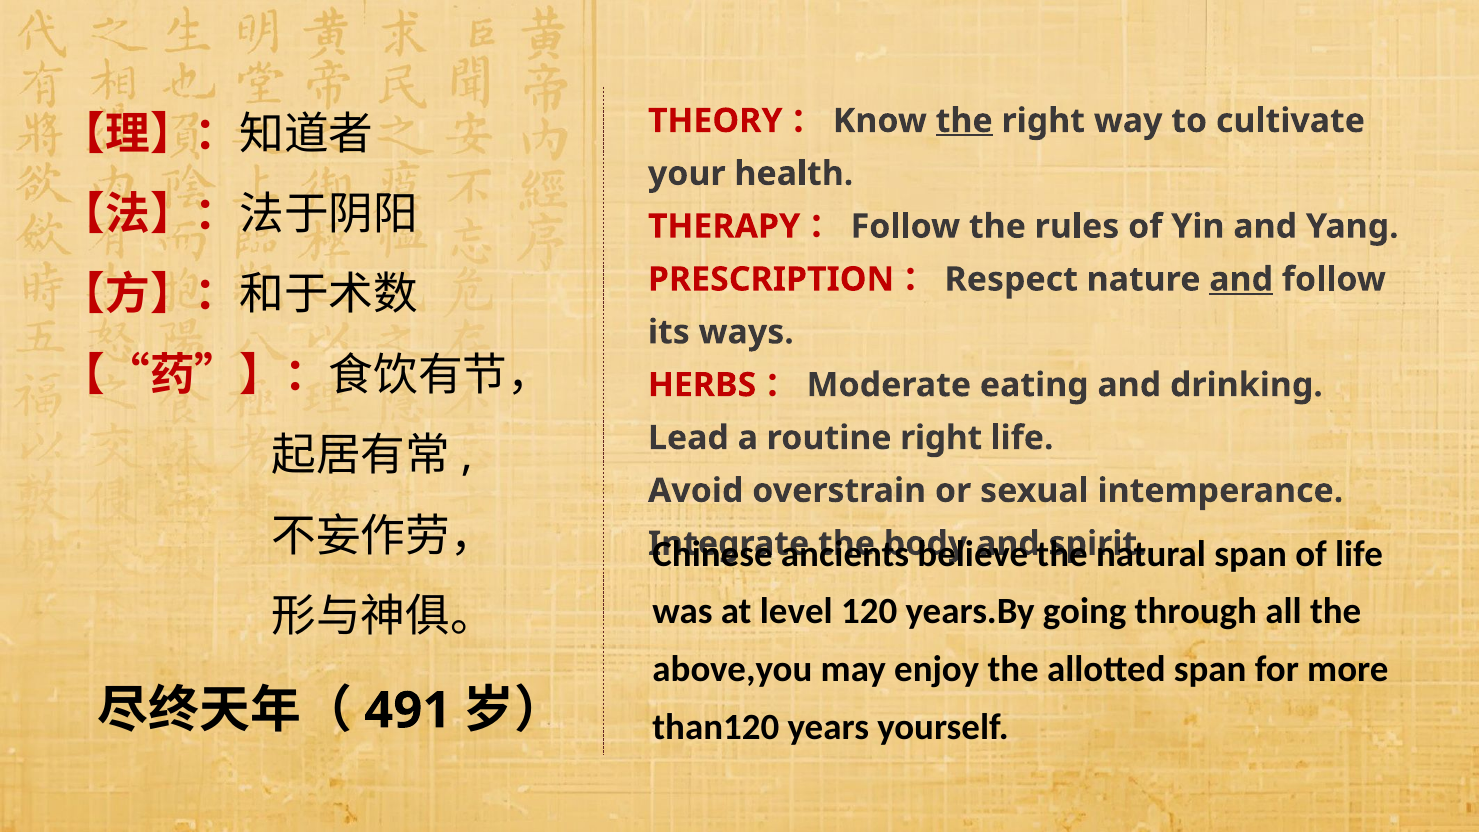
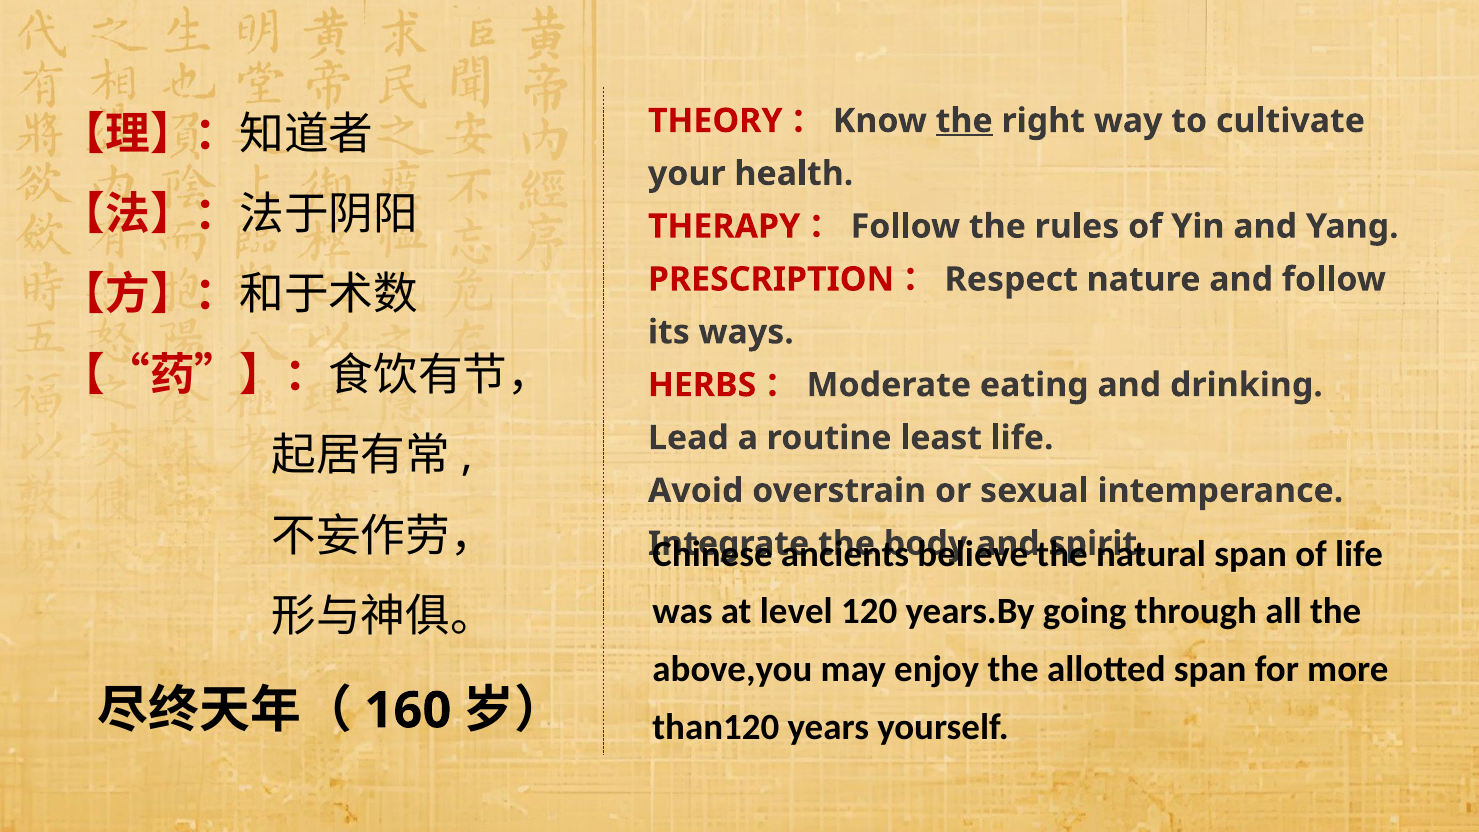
and underline: present -> none (1241, 279)
routine right: right -> least (941, 438)
491: 491 -> 160 (408, 711)
